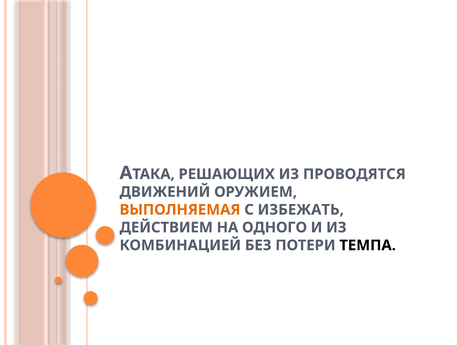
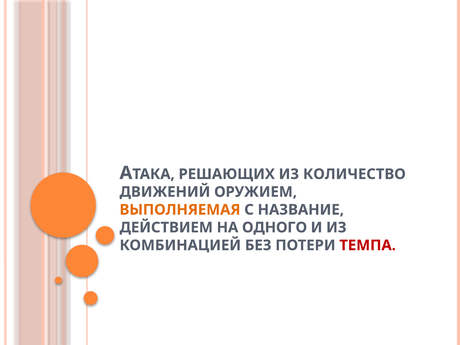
ПРОВОДЯТСЯ: ПРОВОДЯТСЯ -> КОЛИЧЕСТВО (354, 174)
ИЗБЕЖАТЬ: ИЗБЕЖАТЬ -> НАЗВАНИЕ (301, 210)
ТЕМПА colour: black -> red (368, 245)
